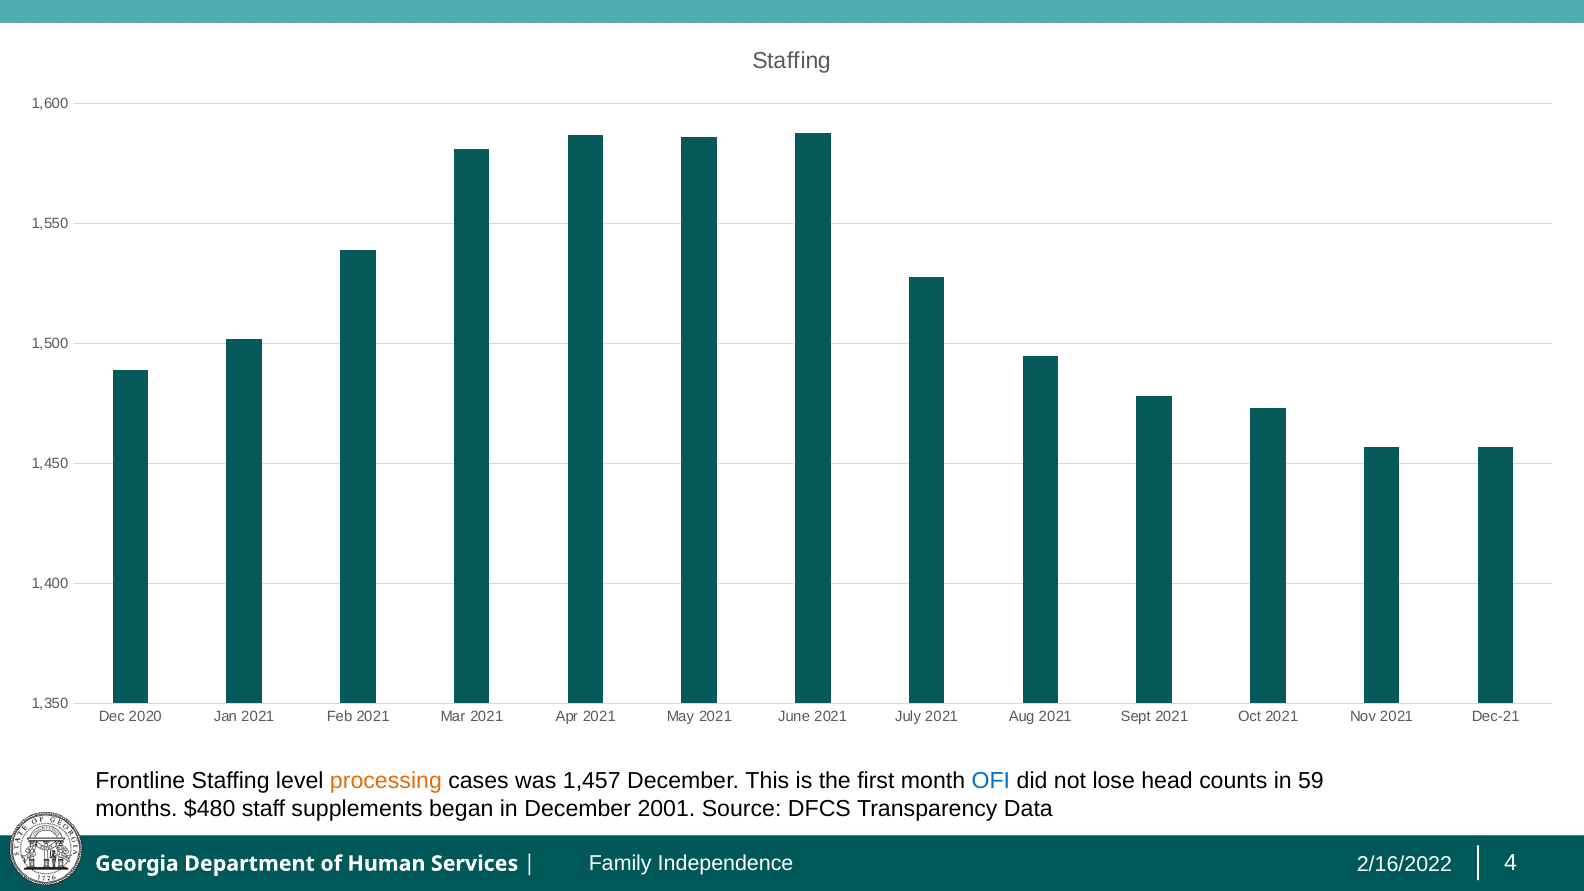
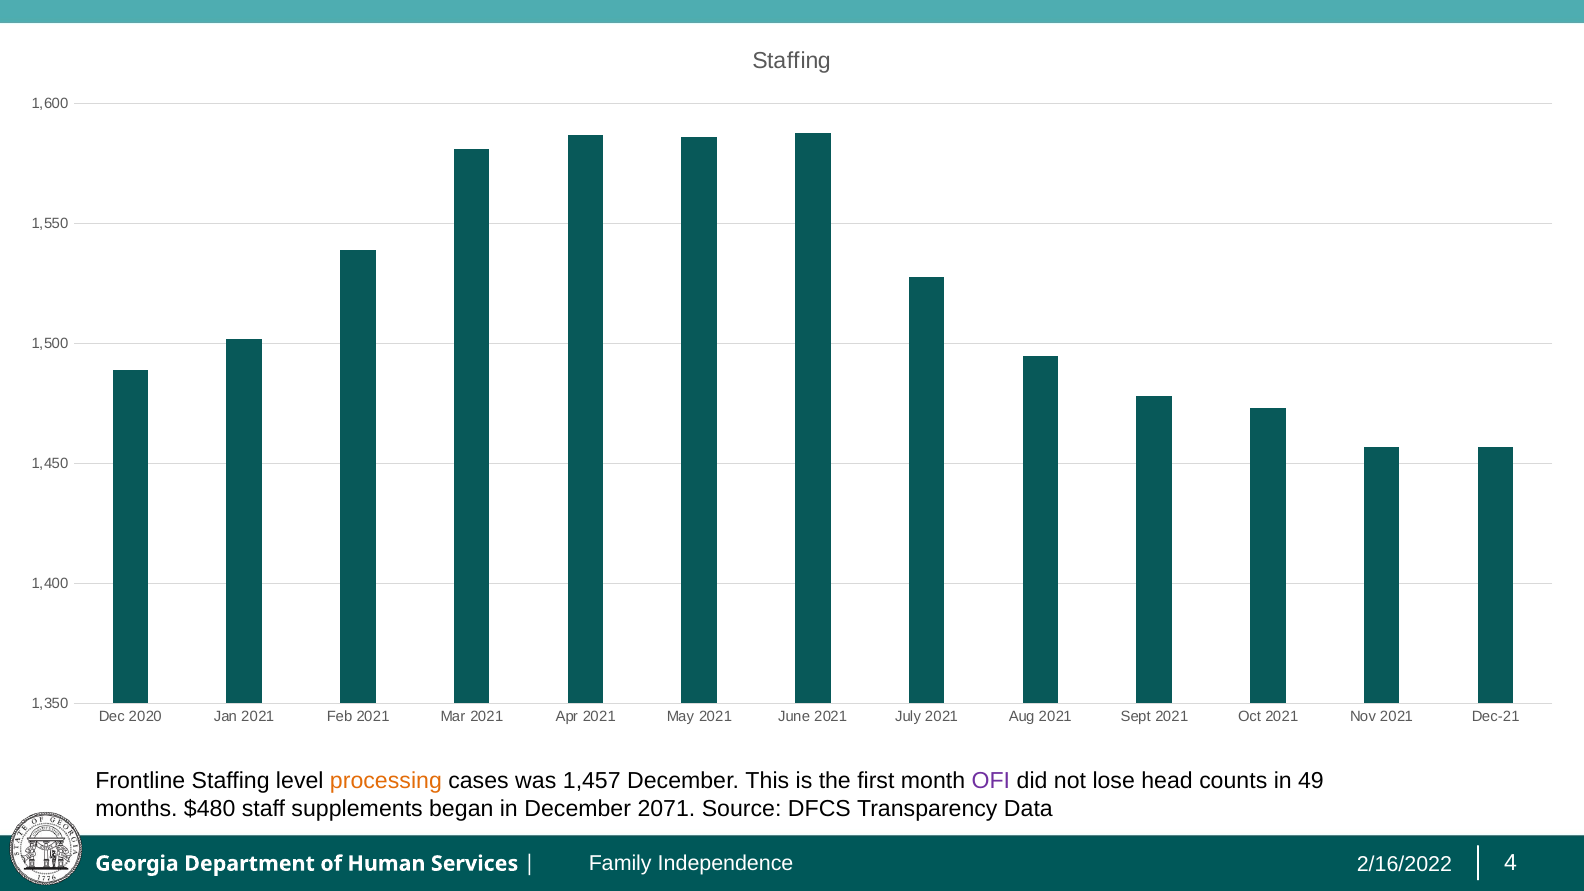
OFI colour: blue -> purple (991, 781)
59: 59 -> 49 (1311, 781)
2001: 2001 -> 2071 (666, 808)
